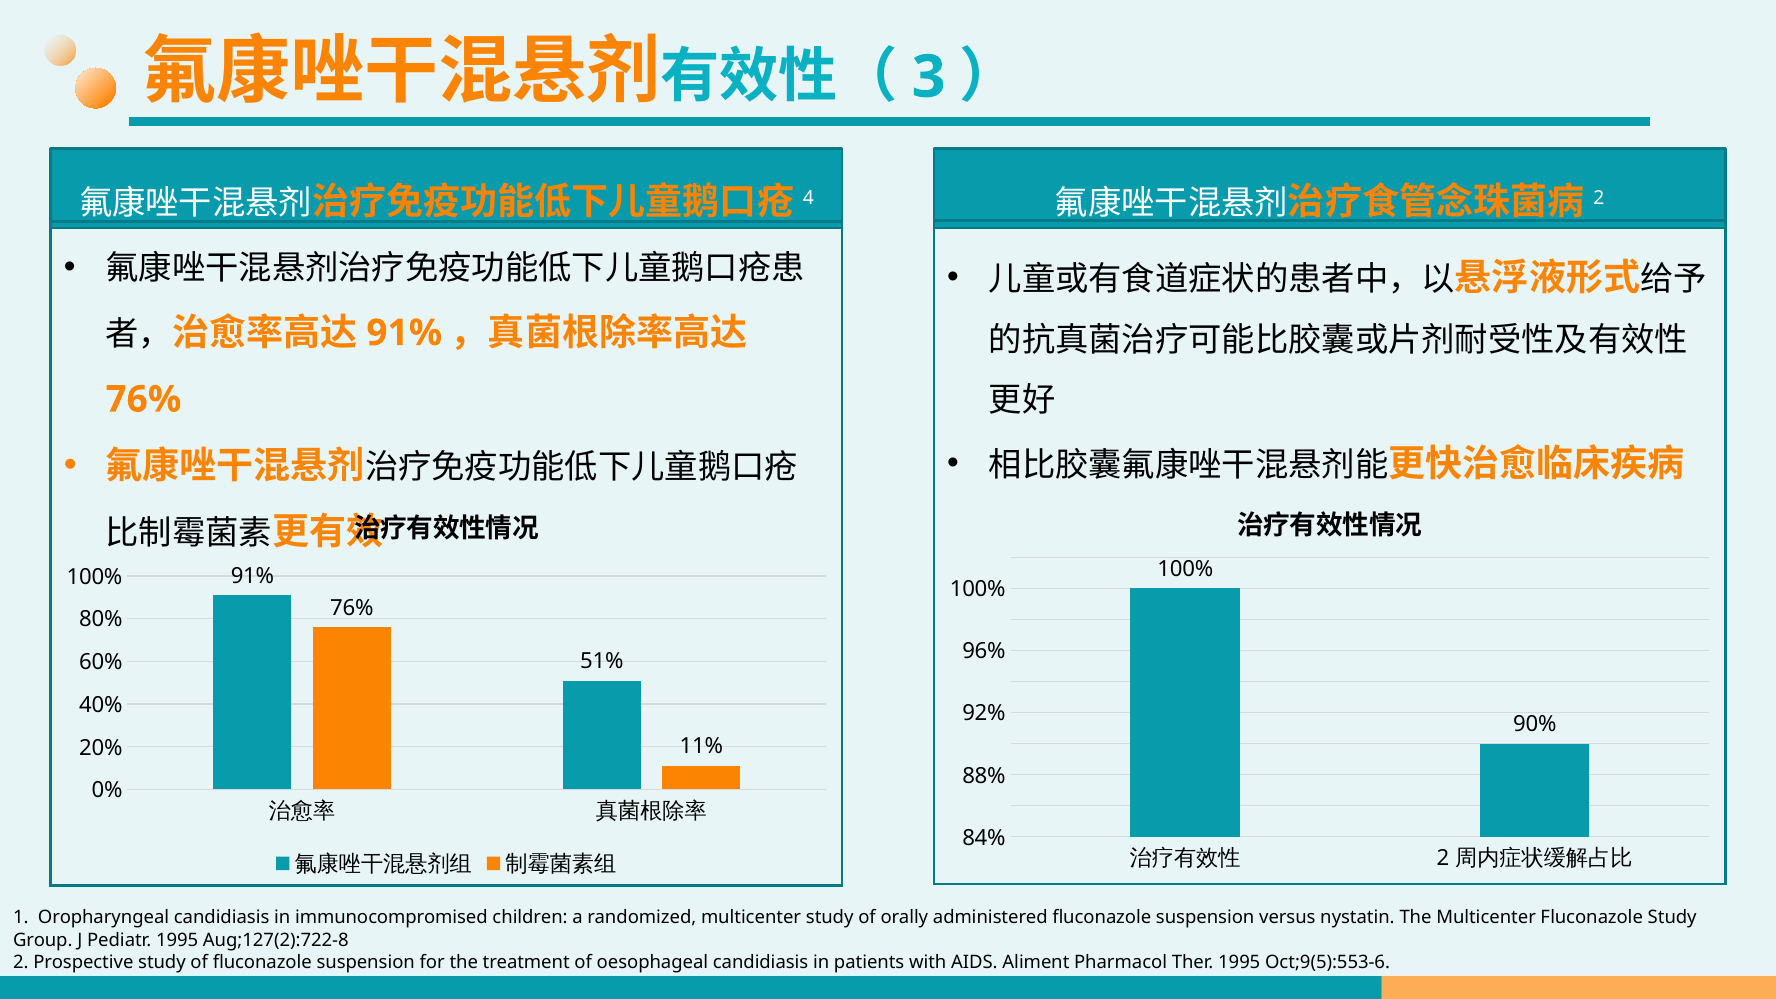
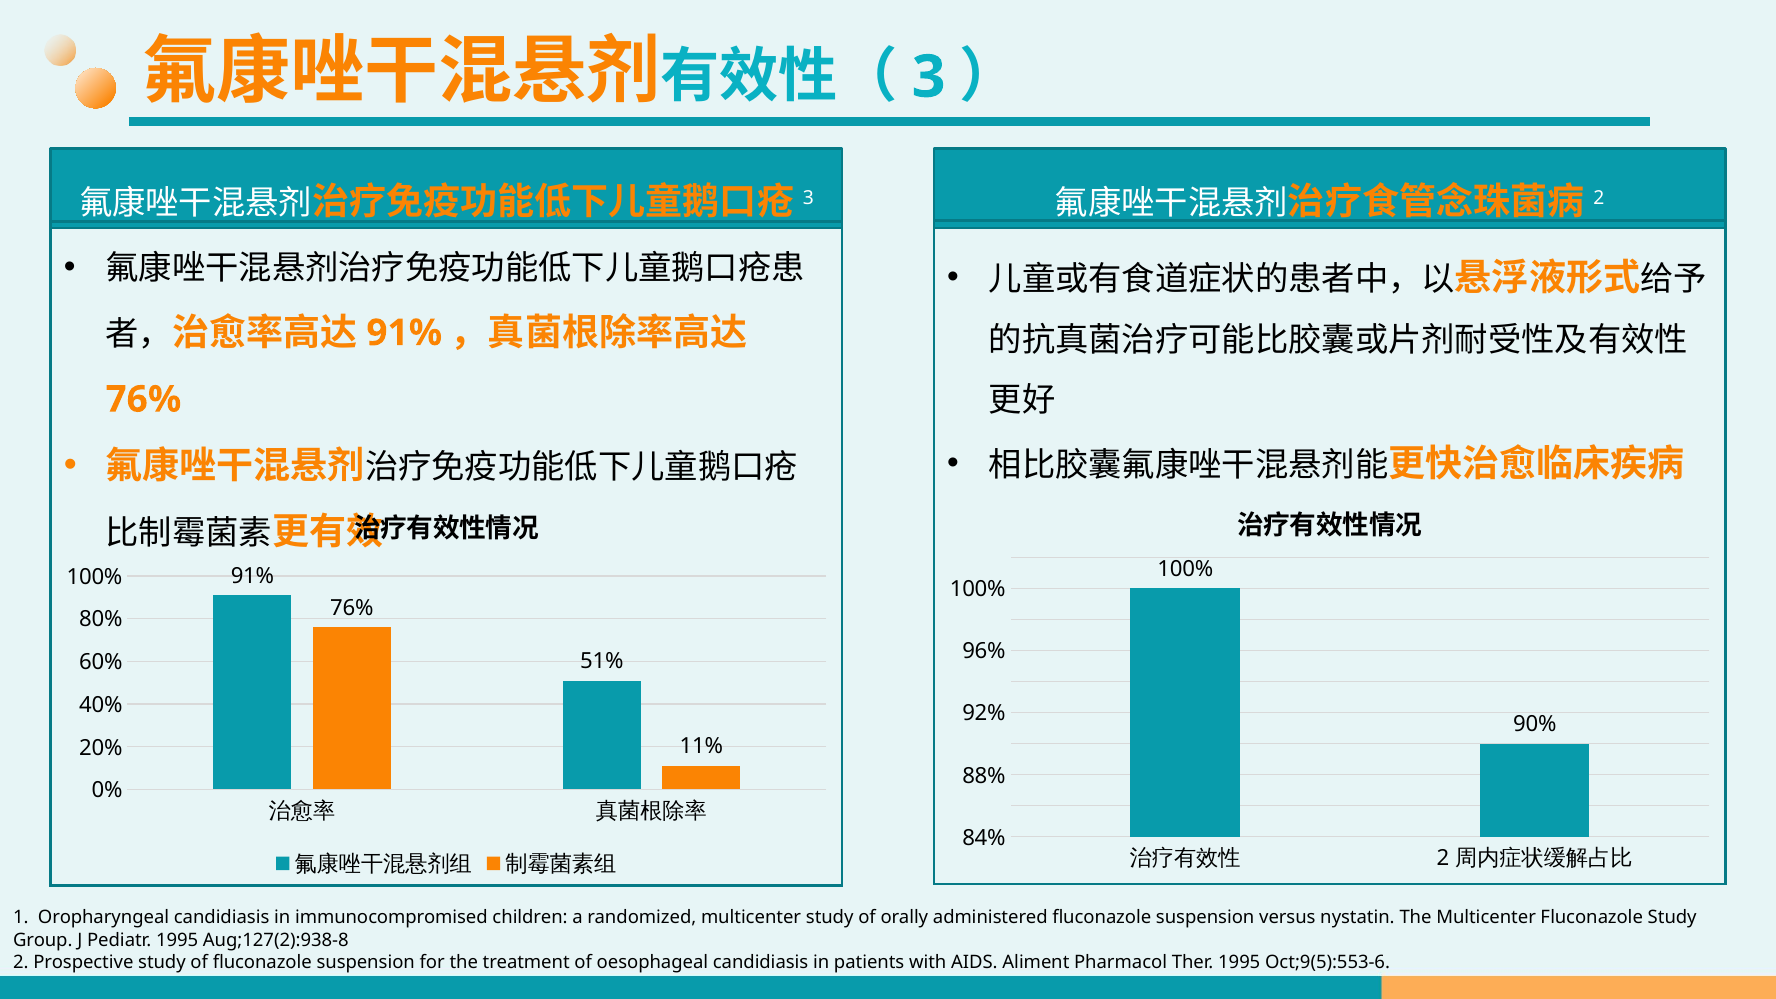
4: 4 -> 3 (809, 198)
Aug;127(2):722-8: Aug;127(2):722-8 -> Aug;127(2):938-8 (276, 940)
